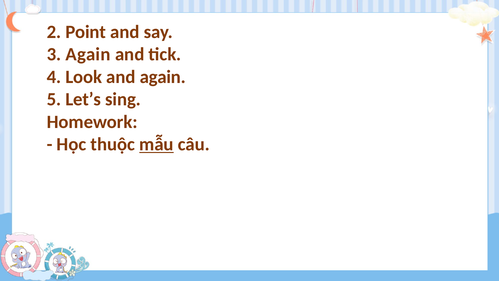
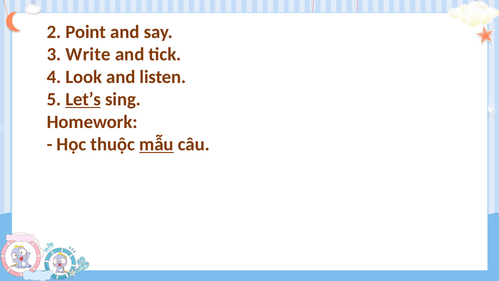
3 Again: Again -> Write (88, 54)
and again: again -> listen (163, 77)
Let’s underline: none -> present (83, 99)
